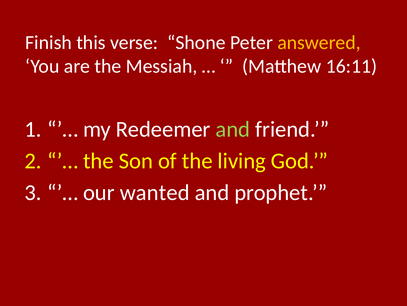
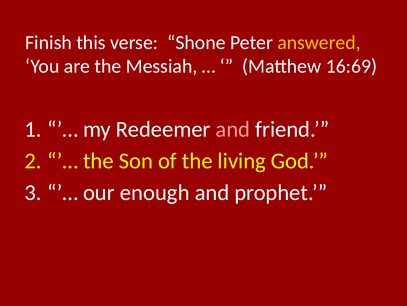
16:11: 16:11 -> 16:69 (351, 66)
and colour: light green -> pink (233, 129)
wanted: wanted -> enough (155, 192)
